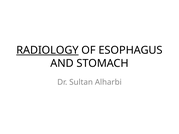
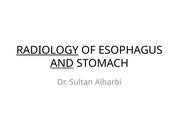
AND underline: none -> present (62, 63)
